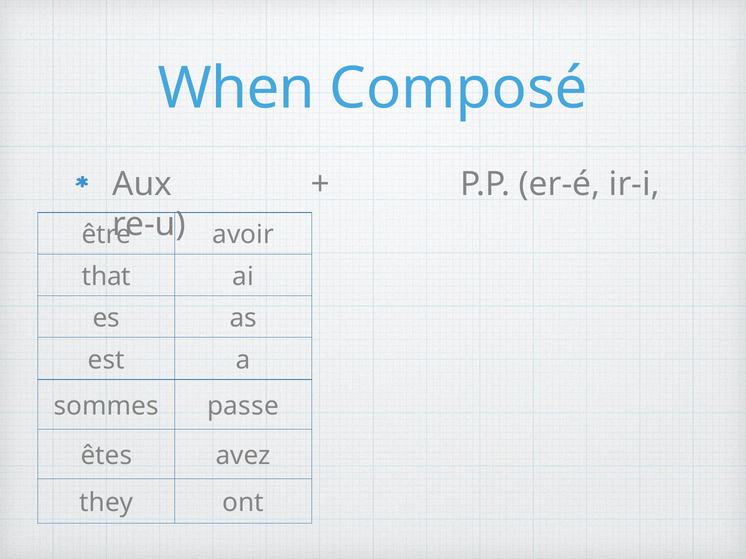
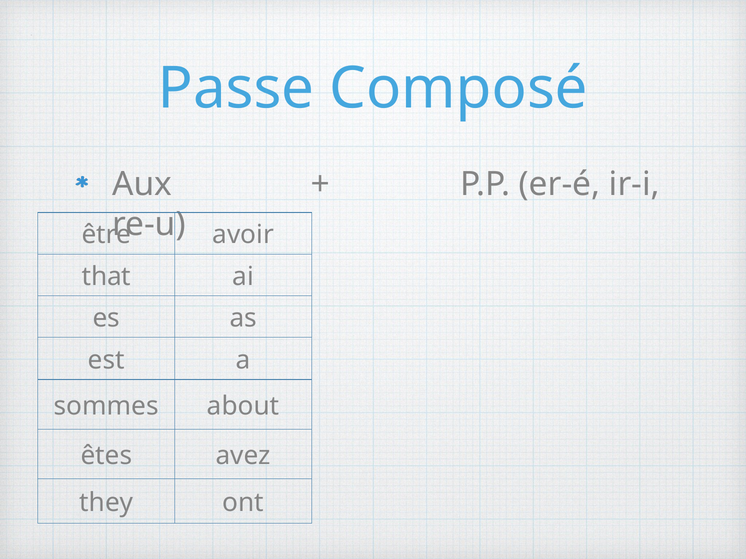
When: When -> Passe (236, 89)
passe: passe -> about (243, 406)
